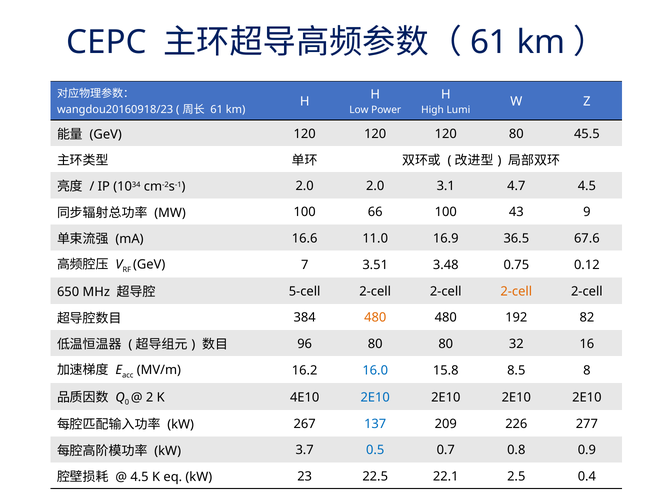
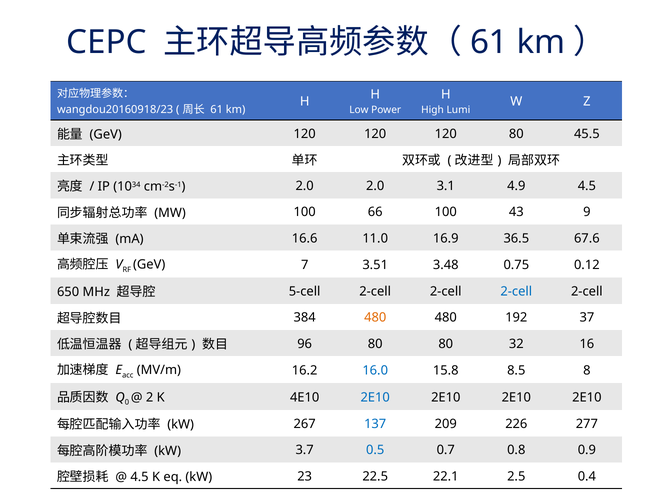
4.7: 4.7 -> 4.9 (516, 186)
2-cell colour: orange -> blue (516, 292)
82: 82 -> 37 (587, 318)
